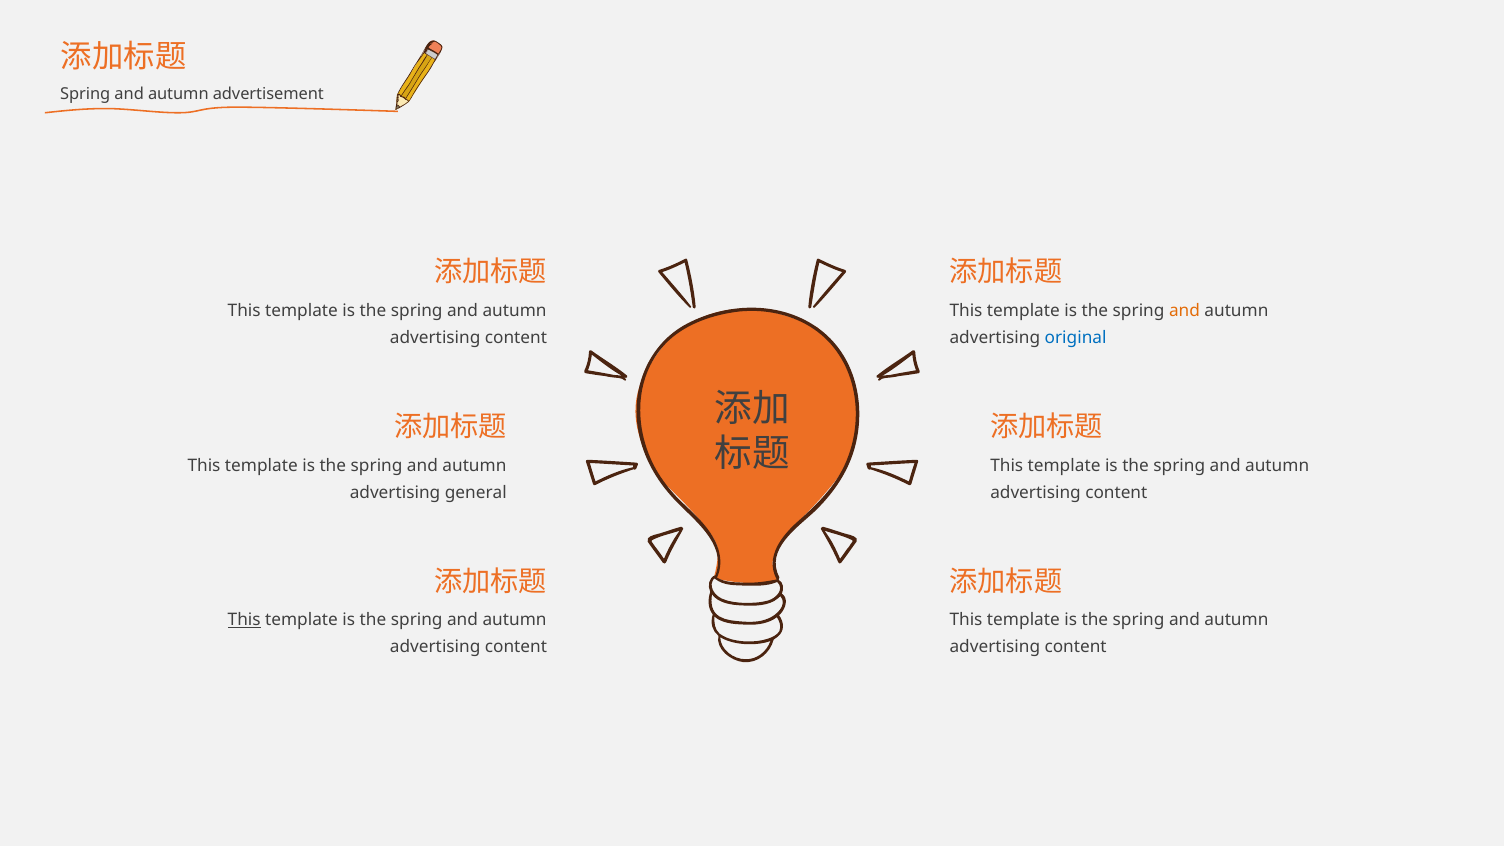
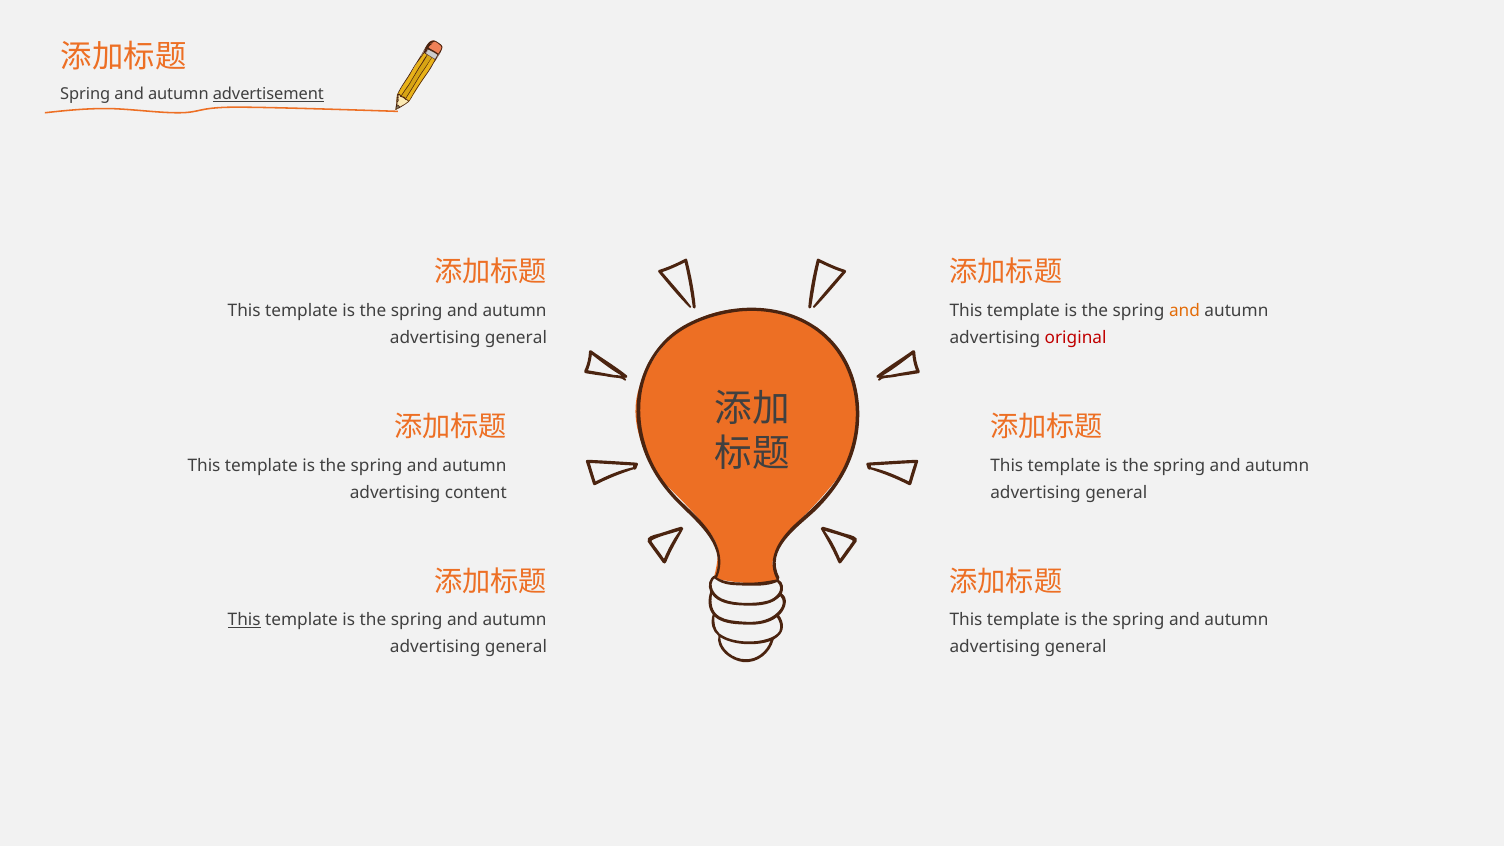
advertisement underline: none -> present (268, 94)
content: content -> general (516, 338)
original colour: blue -> red (1076, 338)
general: general -> content (476, 492)
content: content -> general (1116, 492)
content: content -> general (516, 647)
content: content -> general (1076, 647)
